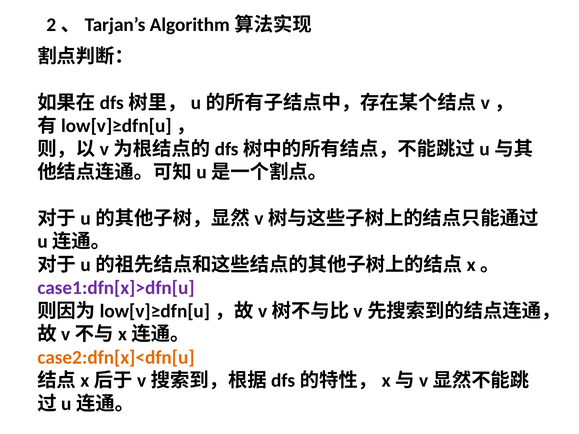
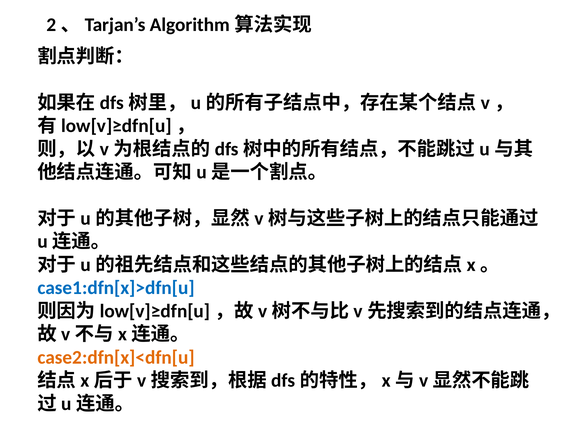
case1:dfn[x]>dfn[u colour: purple -> blue (116, 288)
